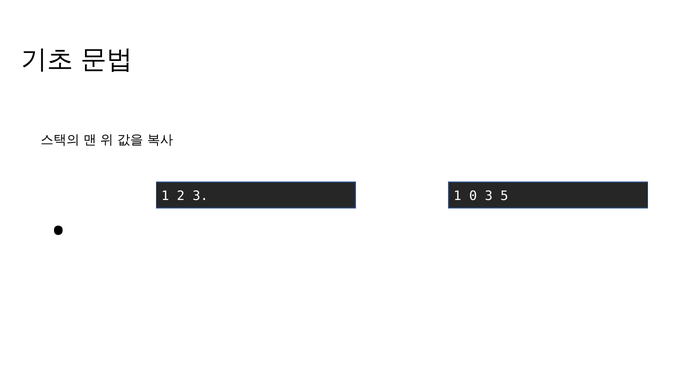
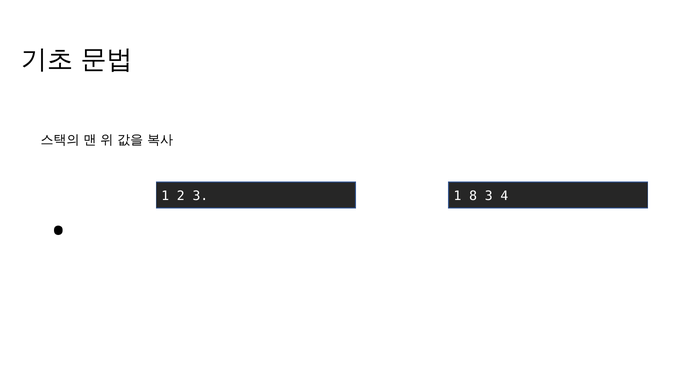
0: 0 -> 8 (473, 196)
5: 5 -> 4 (504, 196)
